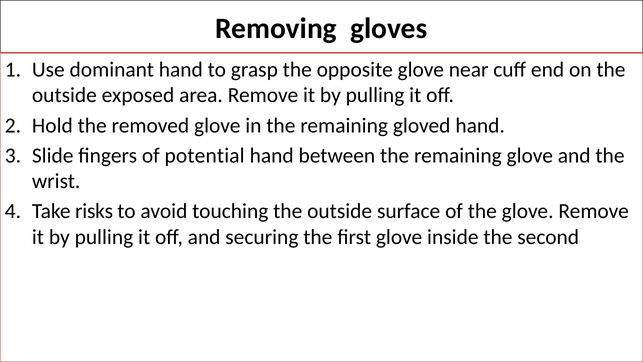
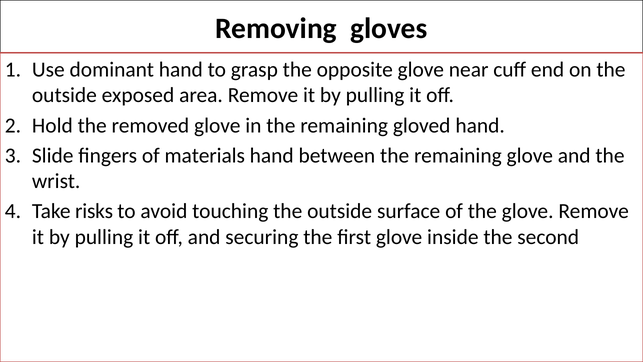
potential: potential -> materials (205, 155)
